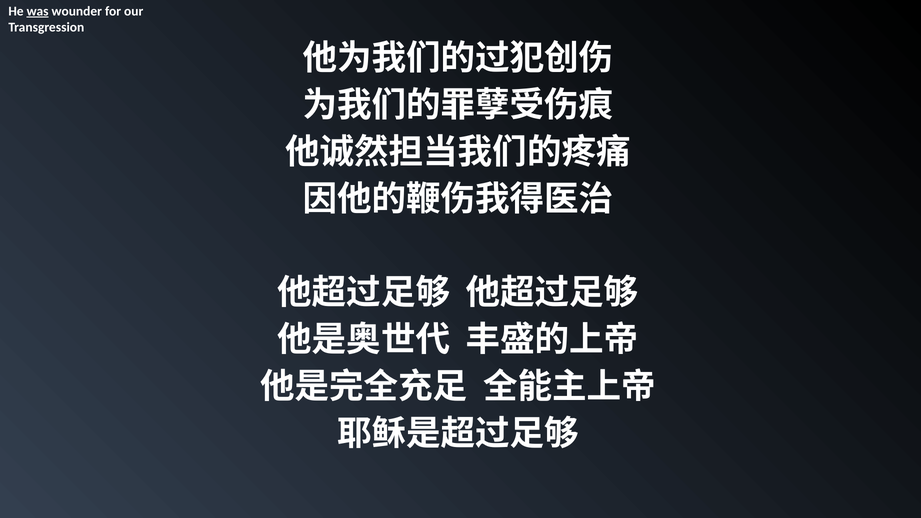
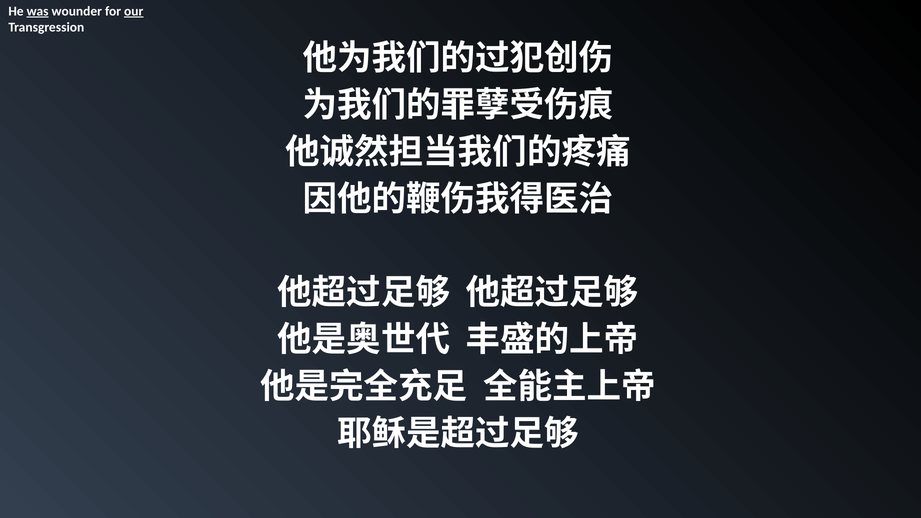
our underline: none -> present (134, 11)
